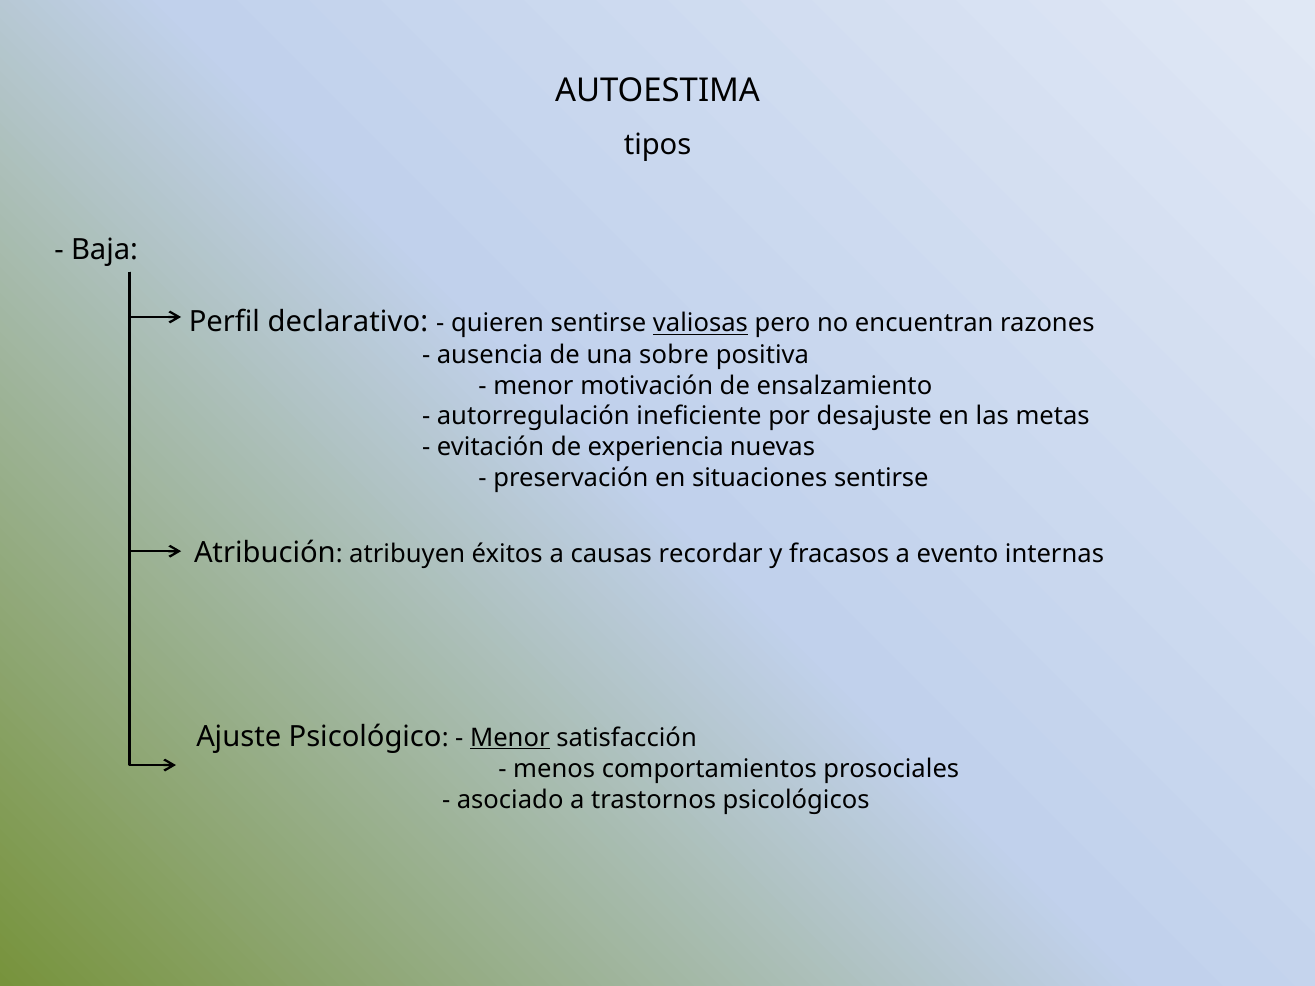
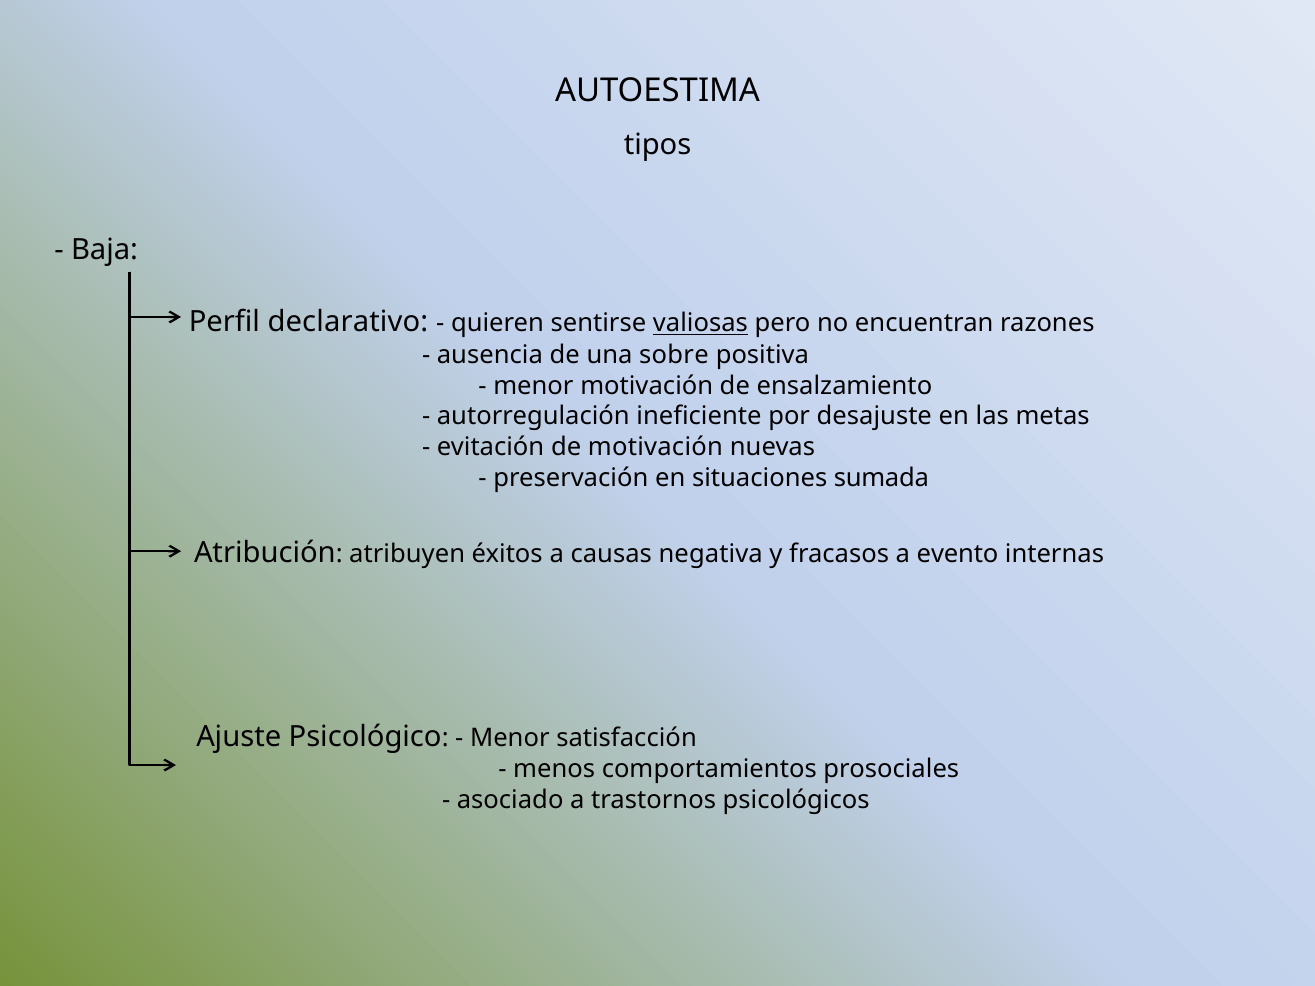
de experiencia: experiencia -> motivación (655, 447)
situaciones sentirse: sentirse -> sumada (881, 478)
recordar: recordar -> negativa (711, 555)
Menor underline: present -> none (510, 738)
